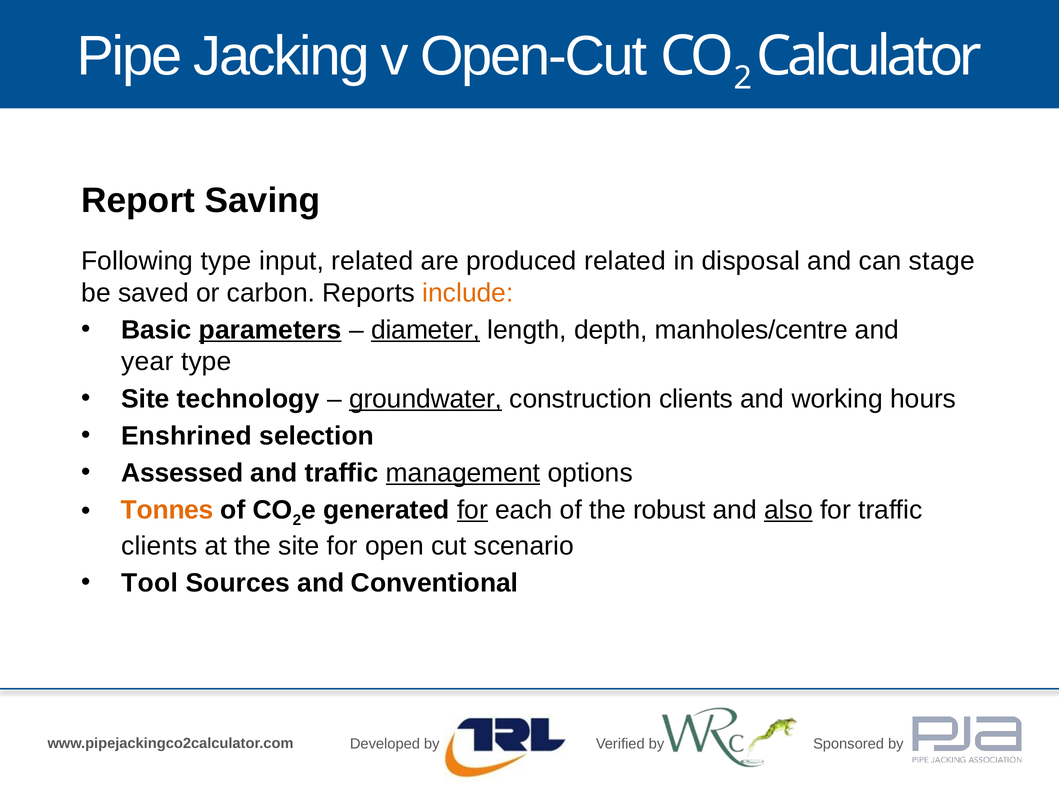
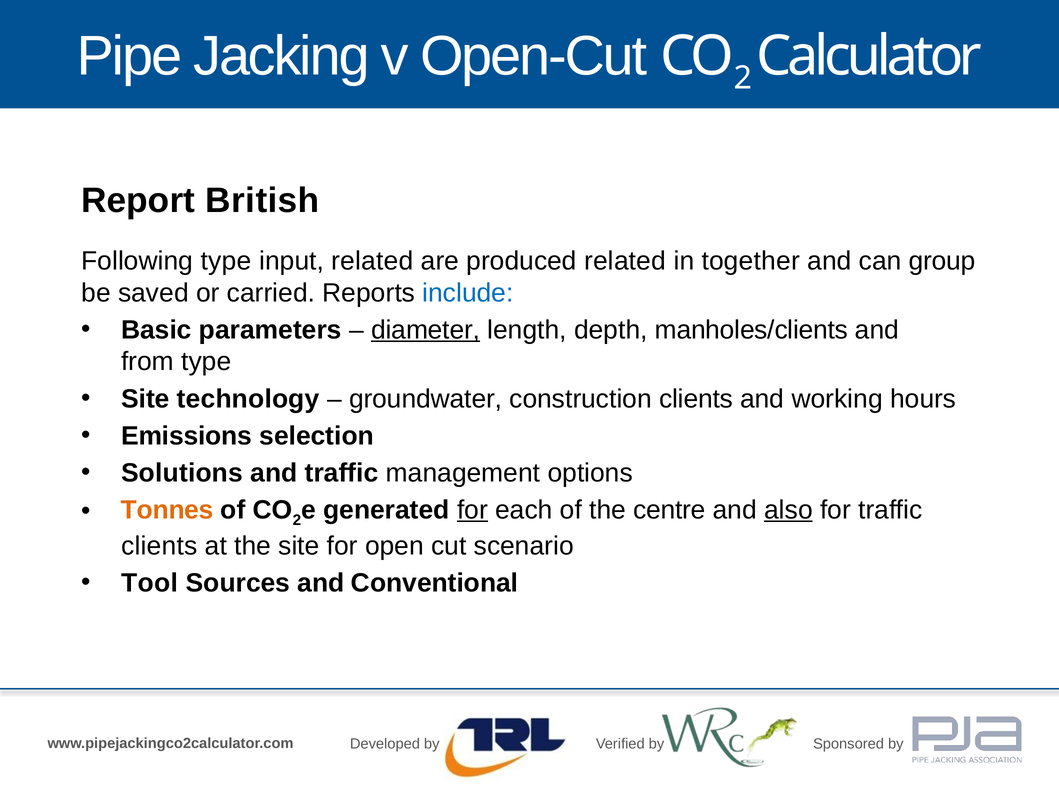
Saving: Saving -> British (262, 201)
disposal: disposal -> together (751, 261)
stage: stage -> group (942, 261)
carbon: carbon -> carried (271, 293)
include colour: orange -> blue (468, 293)
parameters underline: present -> none (270, 330)
manholes/centre: manholes/centre -> manholes/clients (751, 330)
year: year -> from (148, 362)
groundwater underline: present -> none (426, 399)
Enshrined: Enshrined -> Emissions (187, 436)
Assessed: Assessed -> Solutions (182, 473)
management underline: present -> none (463, 473)
robust: robust -> centre (669, 510)
